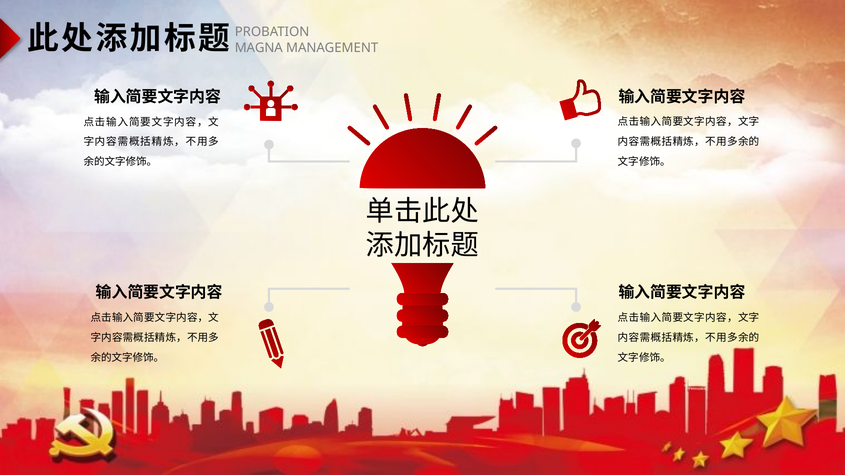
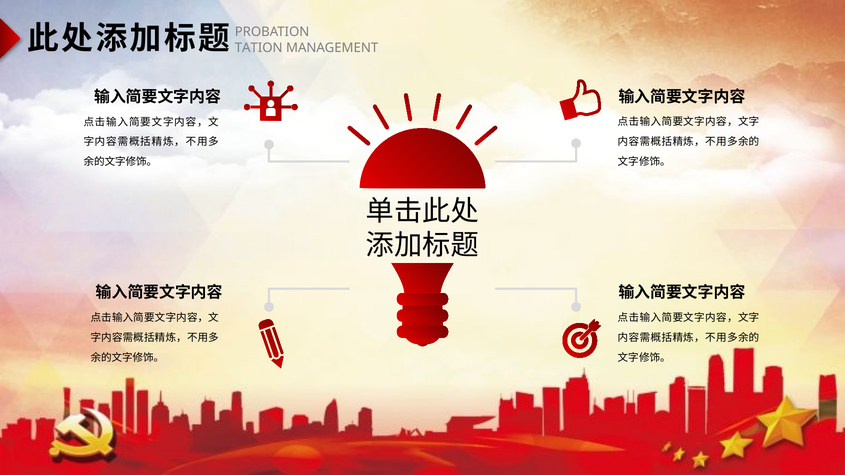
MAGNA: MAGNA -> TATION (259, 48)
